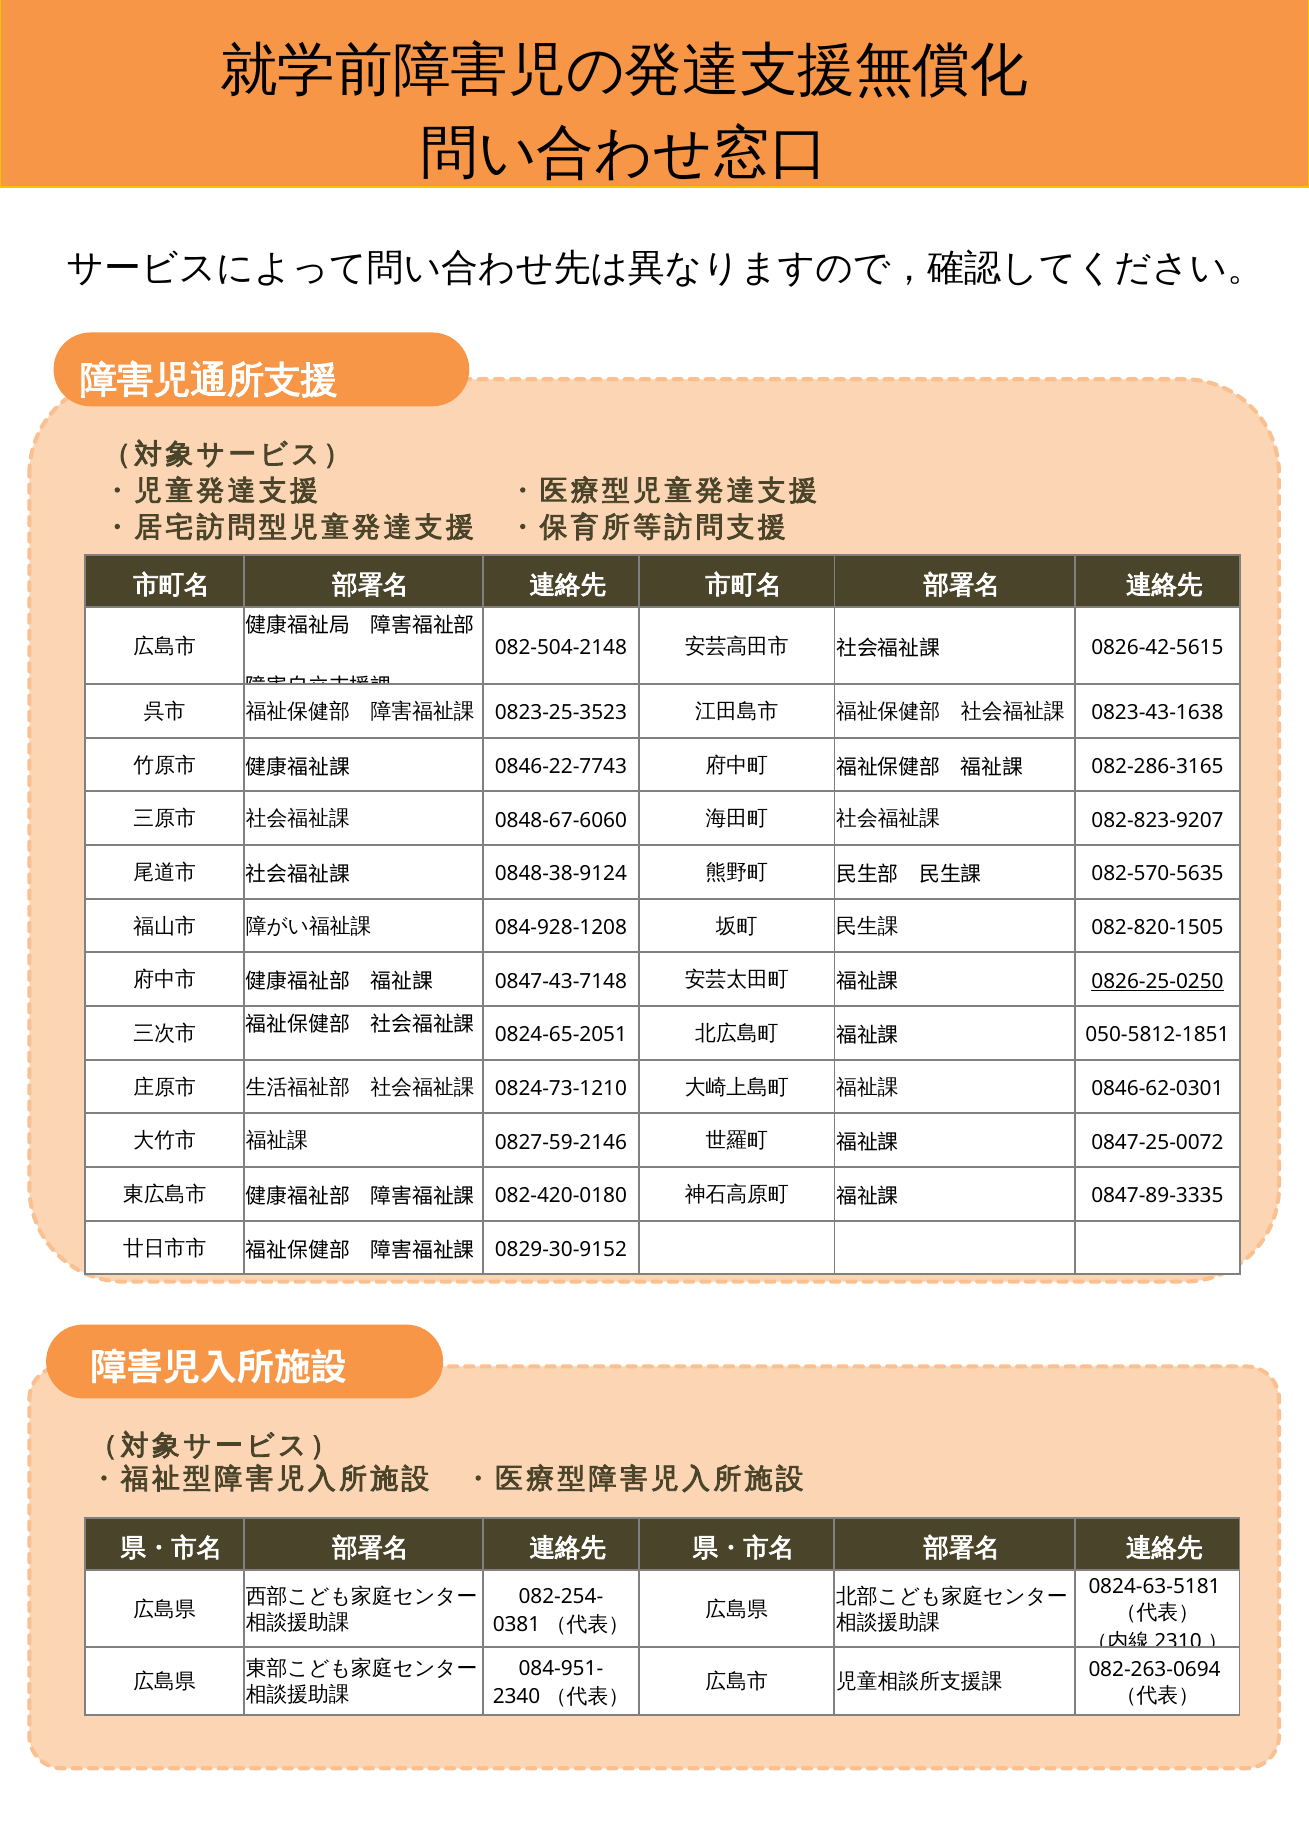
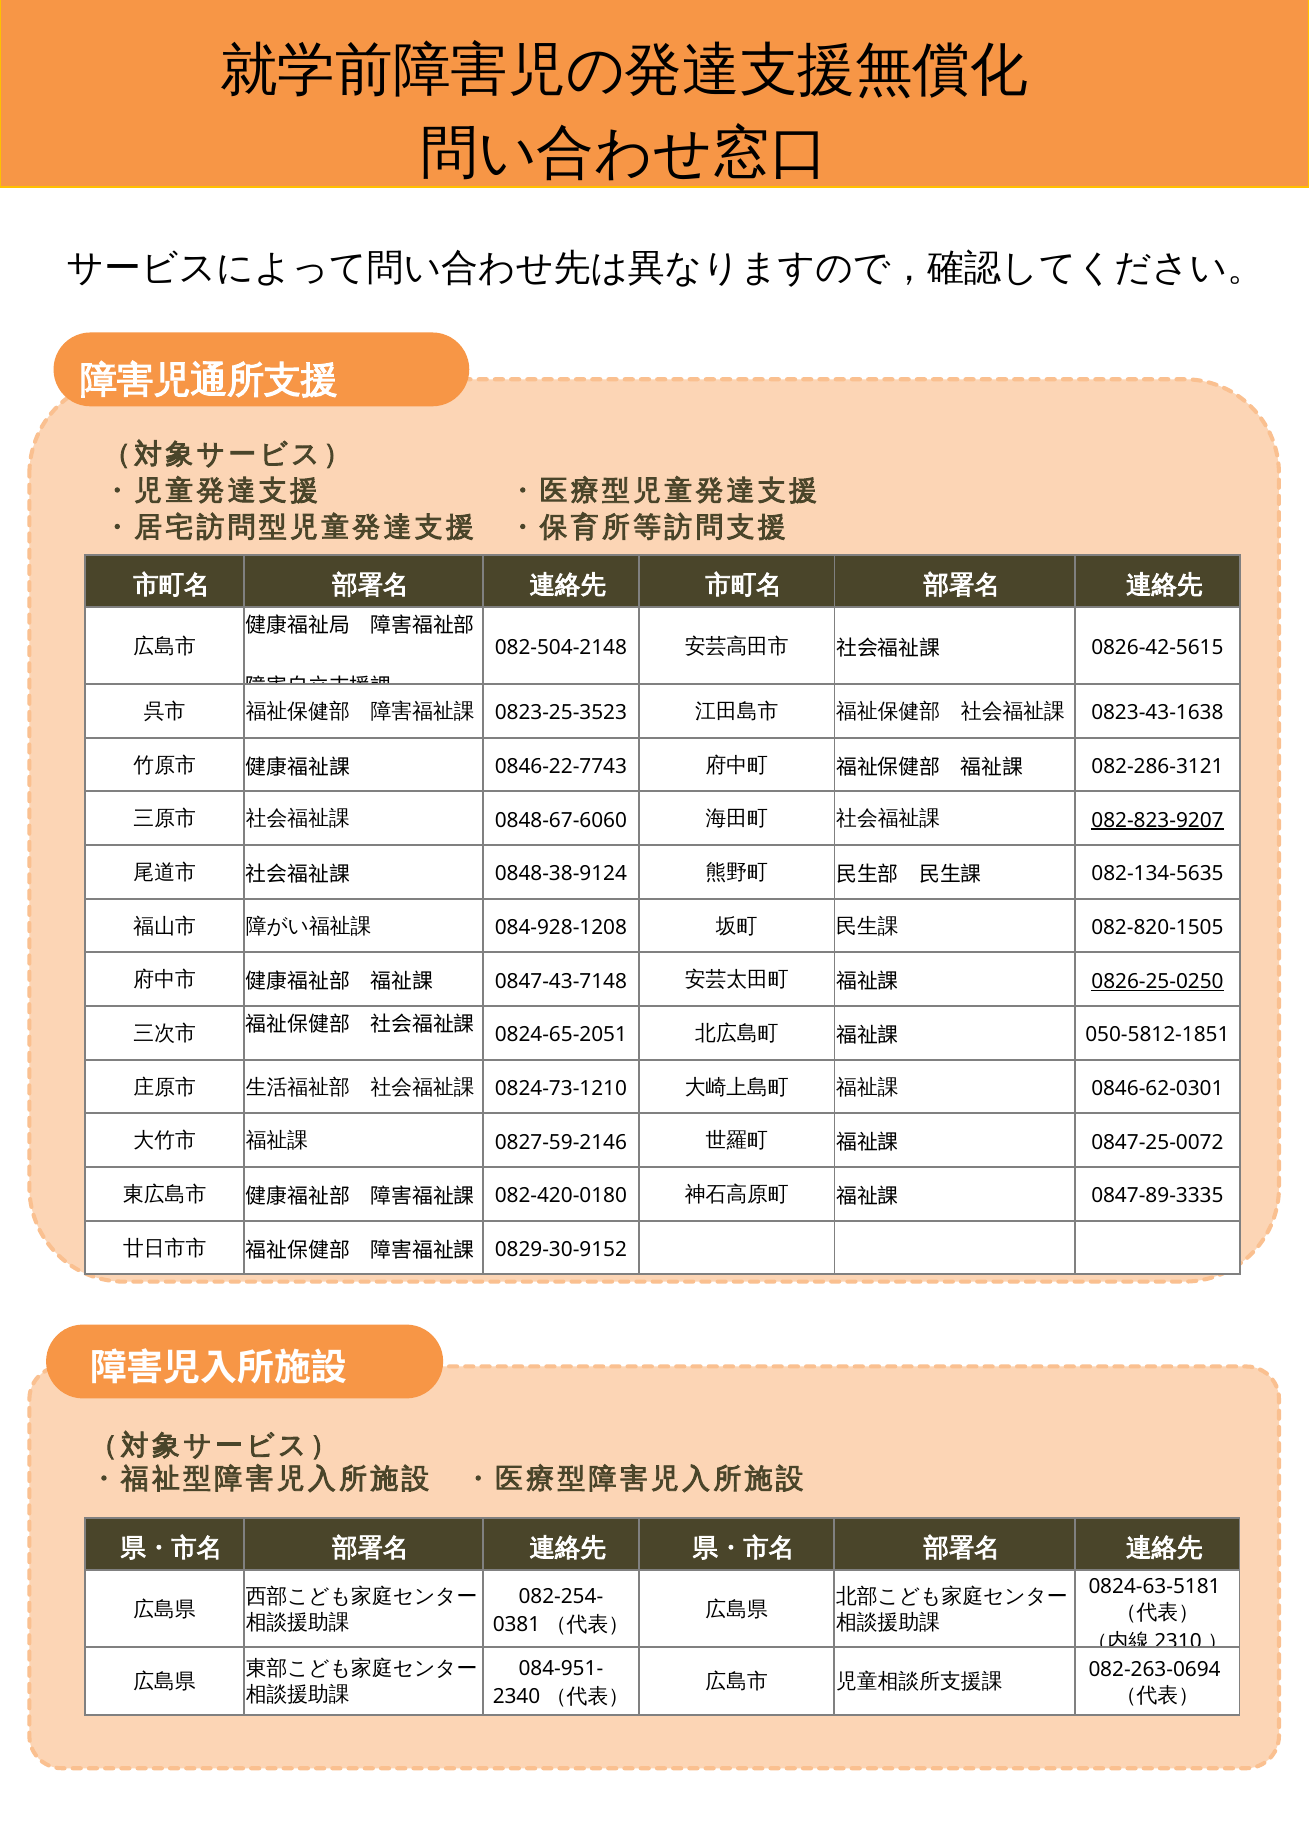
082-286-3165: 082-286-3165 -> 082-286-3121 (1157, 766)
082-823-9207 underline: none -> present (1157, 820)
082-570-5635: 082-570-5635 -> 082-134-5635 (1157, 874)
